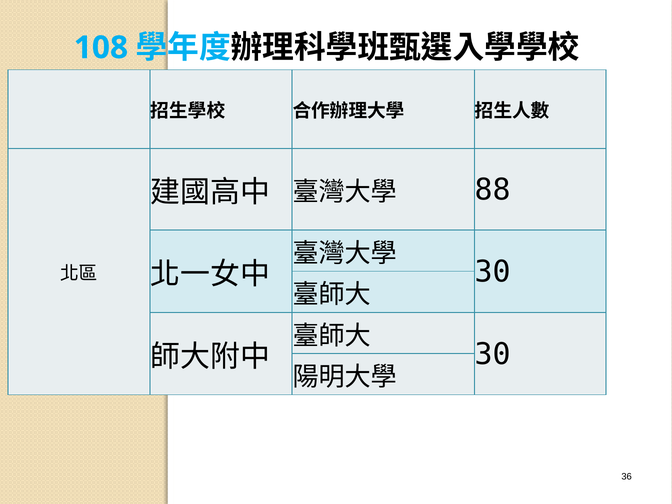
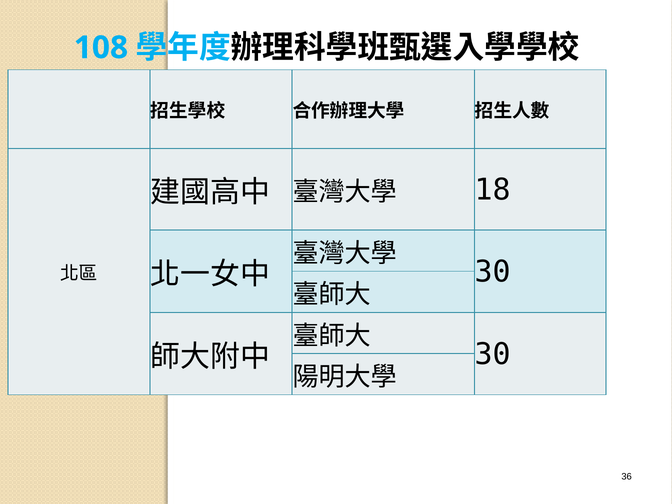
88: 88 -> 18 (493, 190)
